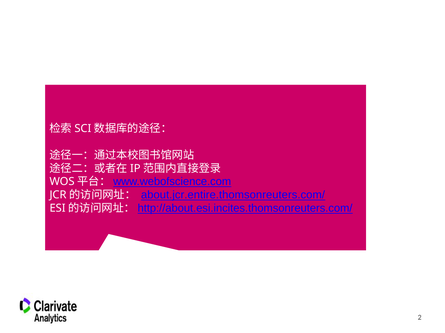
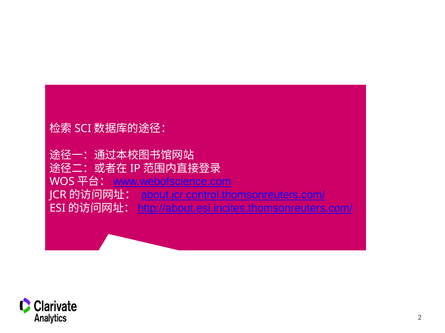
about.jcr.entire.thomsonreuters.com/: about.jcr.entire.thomsonreuters.com/ -> about.jcr.control.thomsonreuters.com/ (233, 195)
